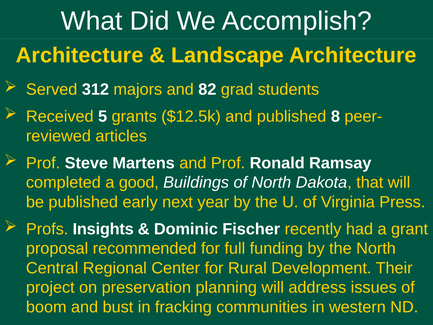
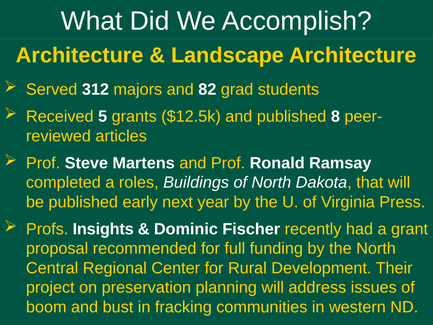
good: good -> roles (139, 182)
